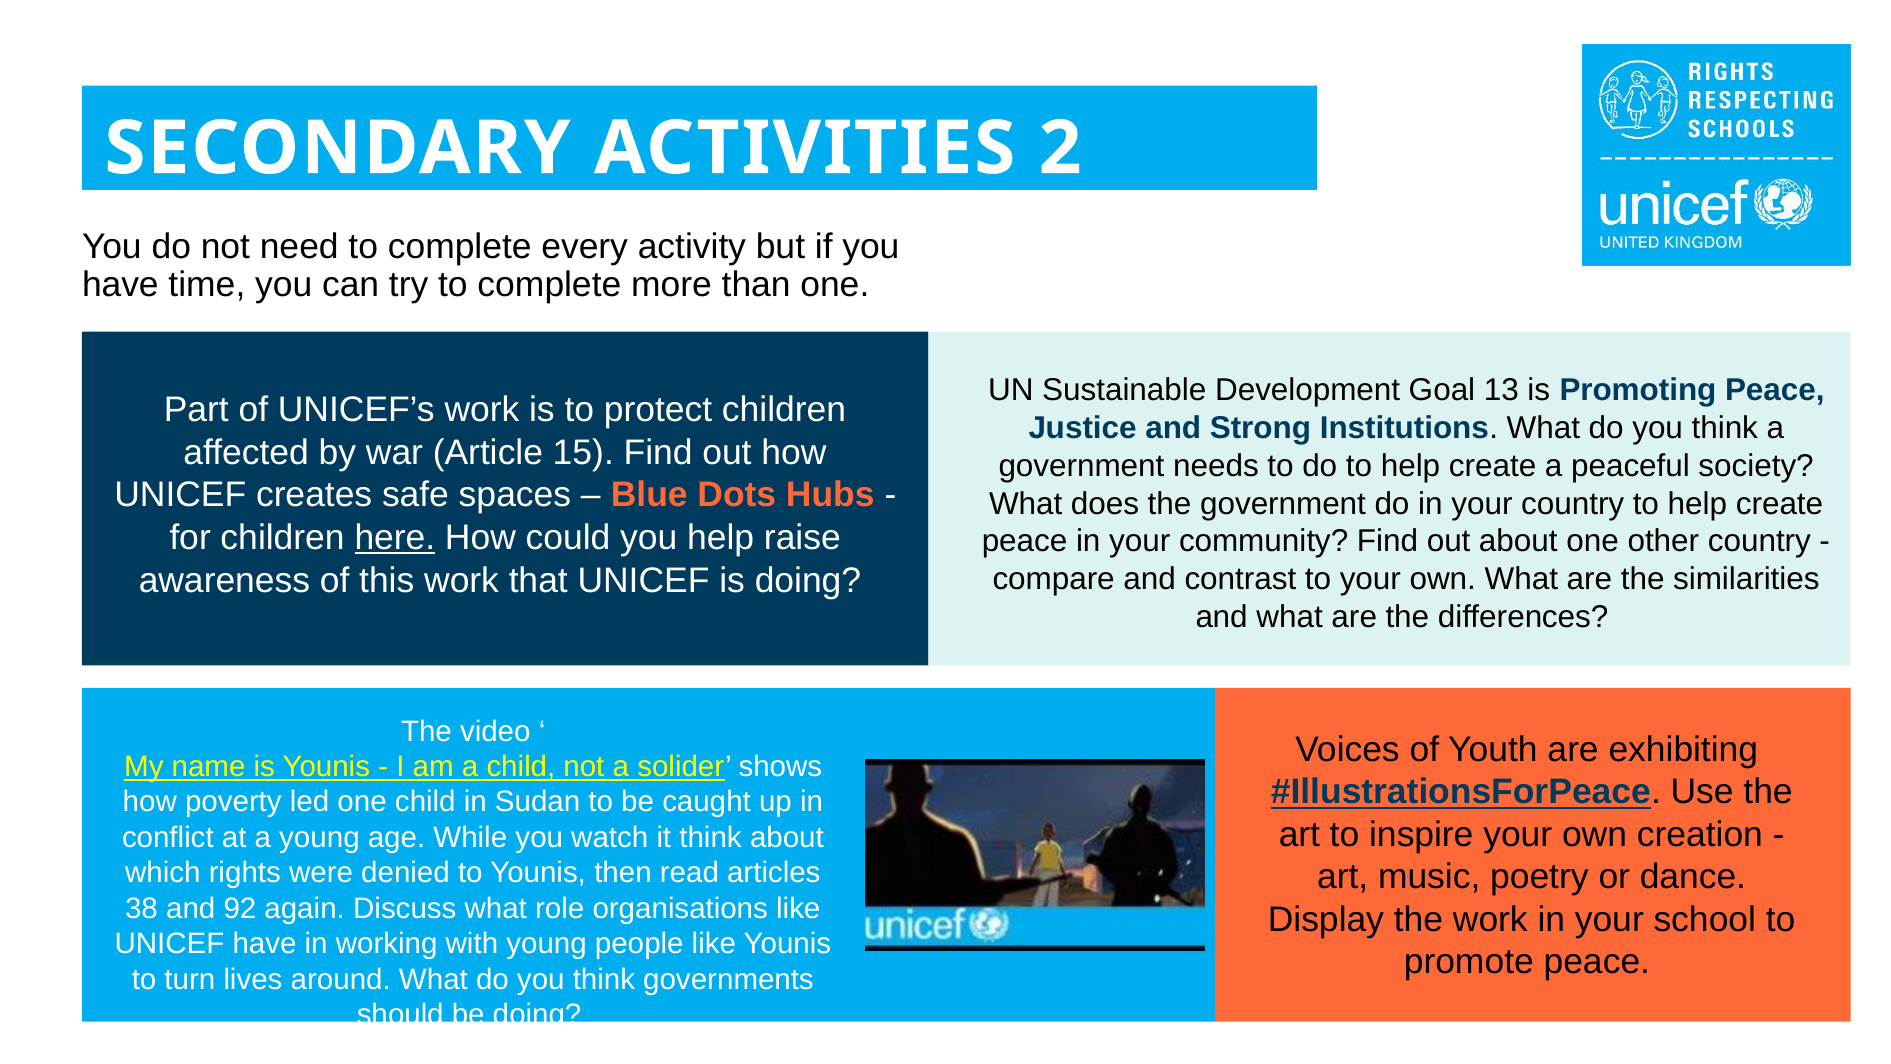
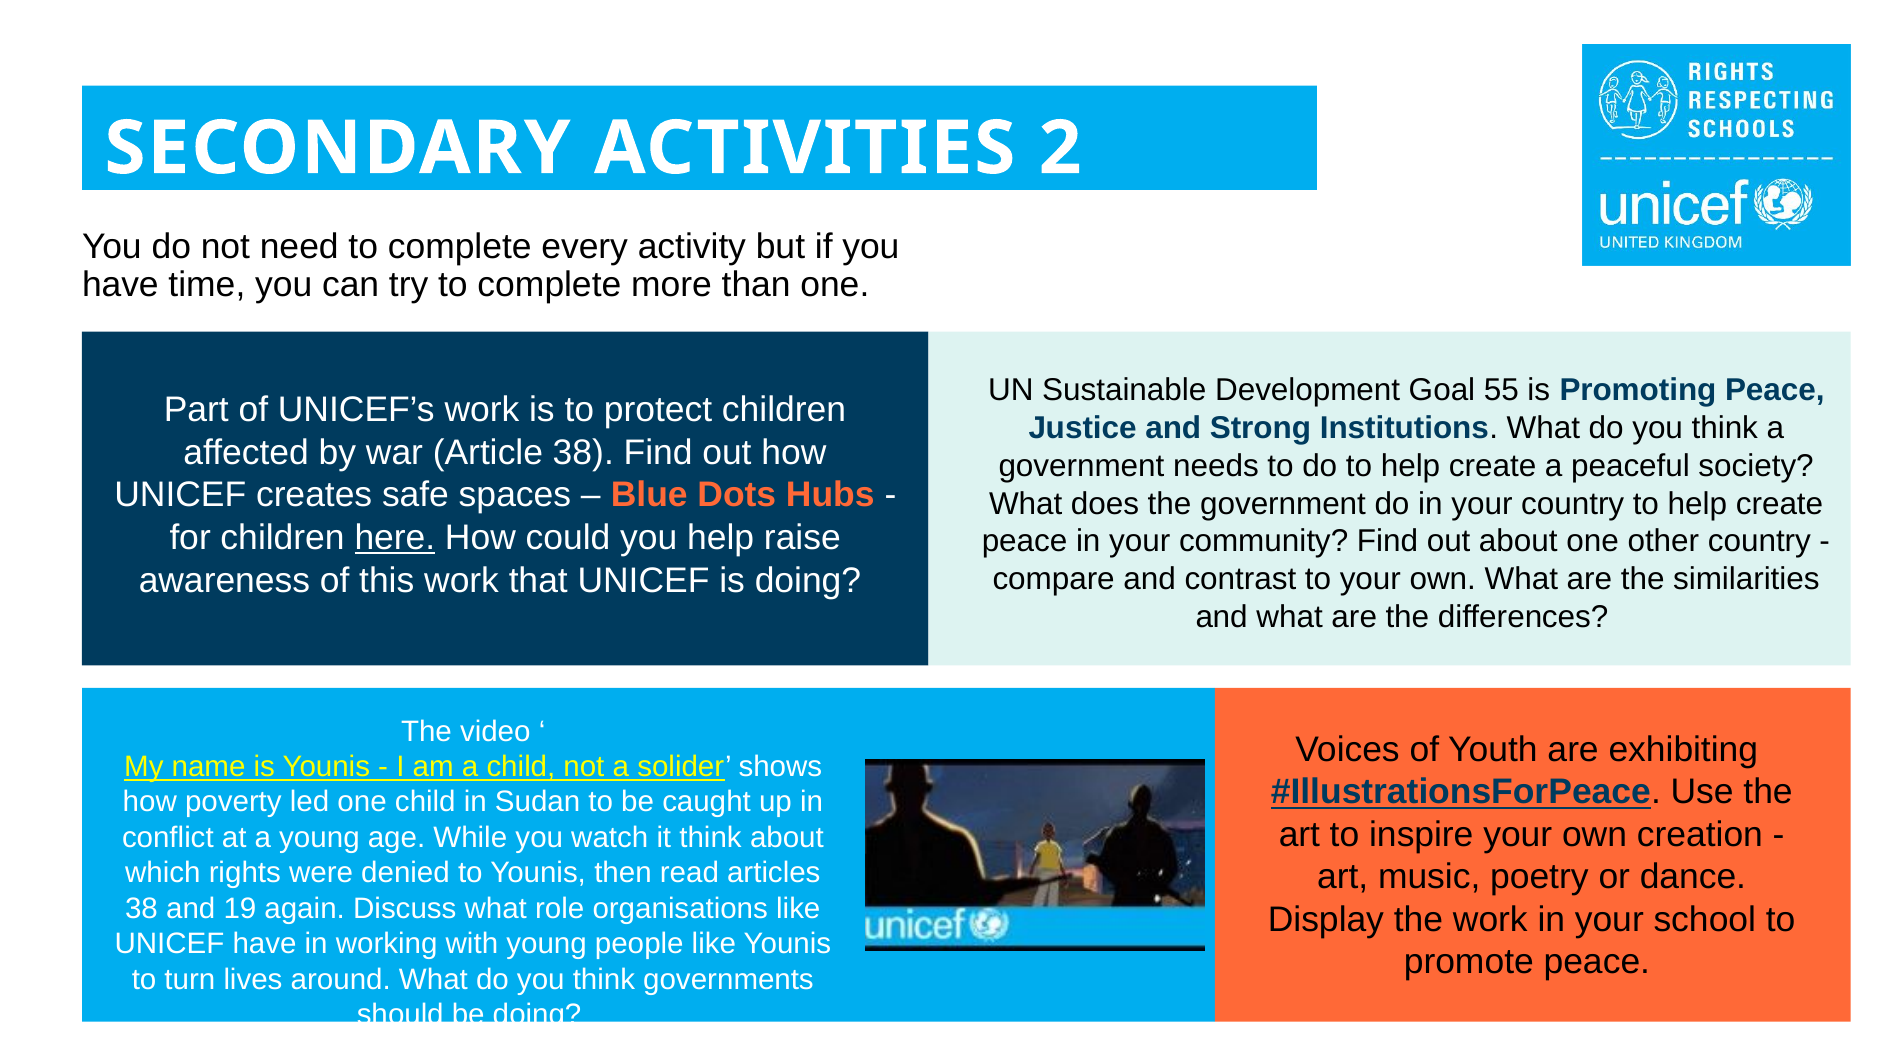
13: 13 -> 55 (1501, 390)
Article 15: 15 -> 38 (583, 453)
92: 92 -> 19 (240, 908)
